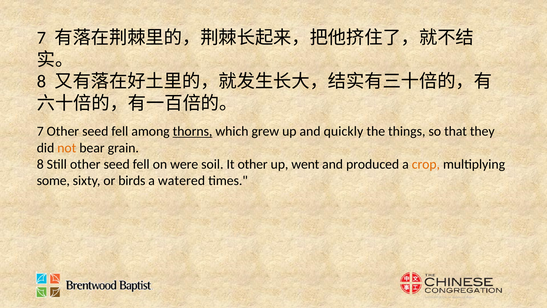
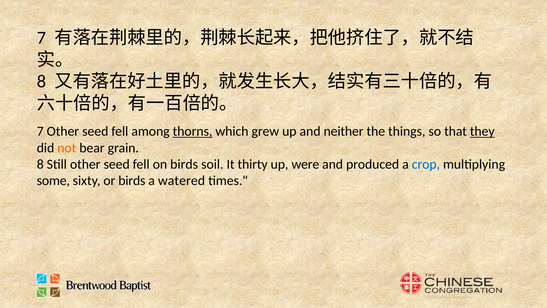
quickly: quickly -> neither (344, 131)
they underline: none -> present (482, 131)
on were: were -> birds (184, 164)
It other: other -> thirty (253, 164)
went: went -> were (305, 164)
crop colour: orange -> blue (426, 164)
